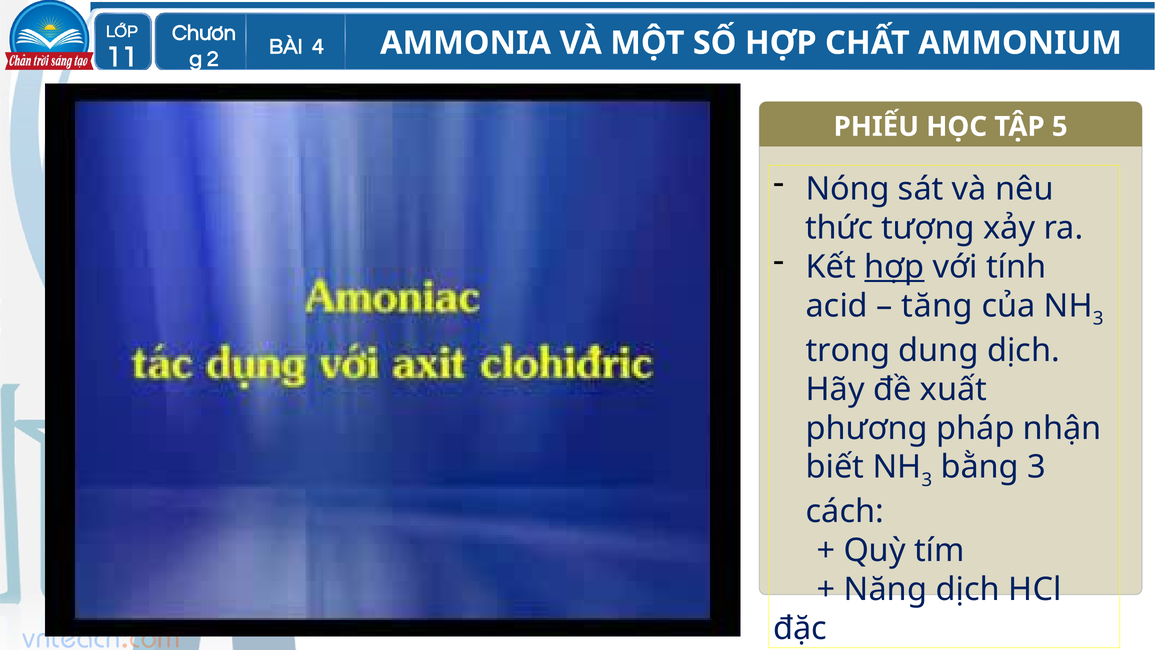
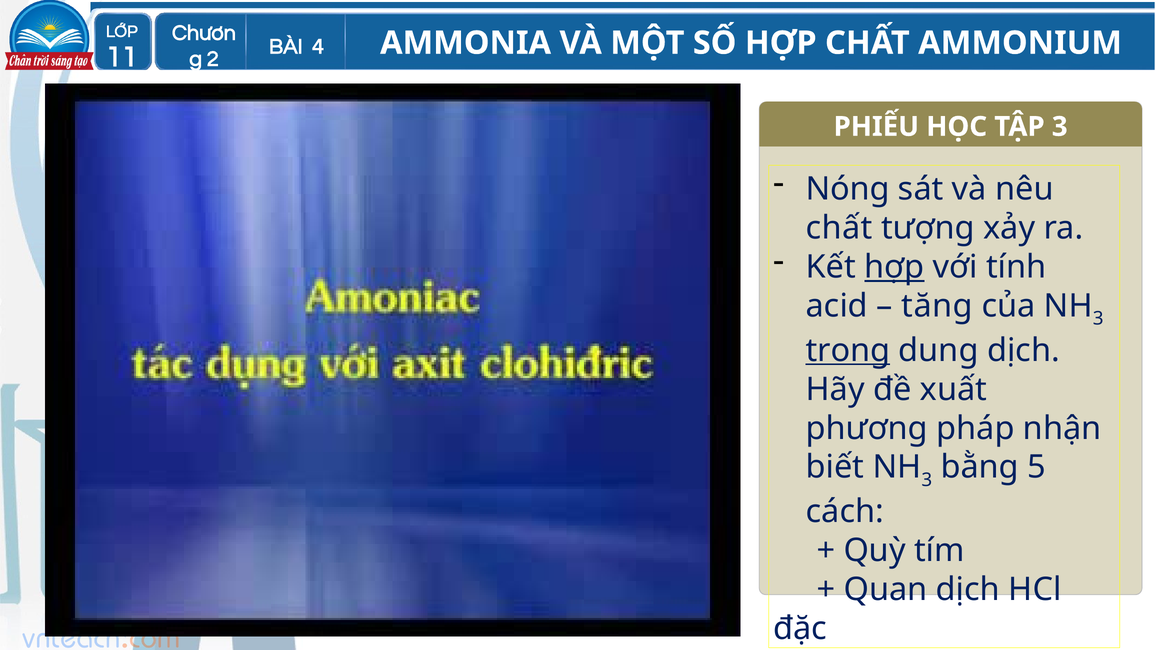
TẬP 5: 5 -> 3 (1060, 127)
thức: thức -> chất (839, 228)
trong underline: none -> present (848, 350)
bằng 3: 3 -> 5 (1037, 467)
Năng: Năng -> Quan (886, 590)
